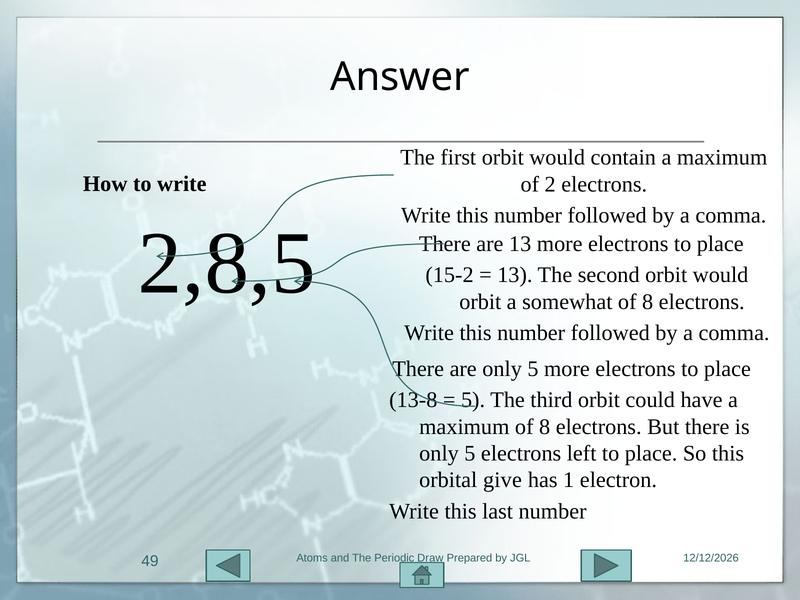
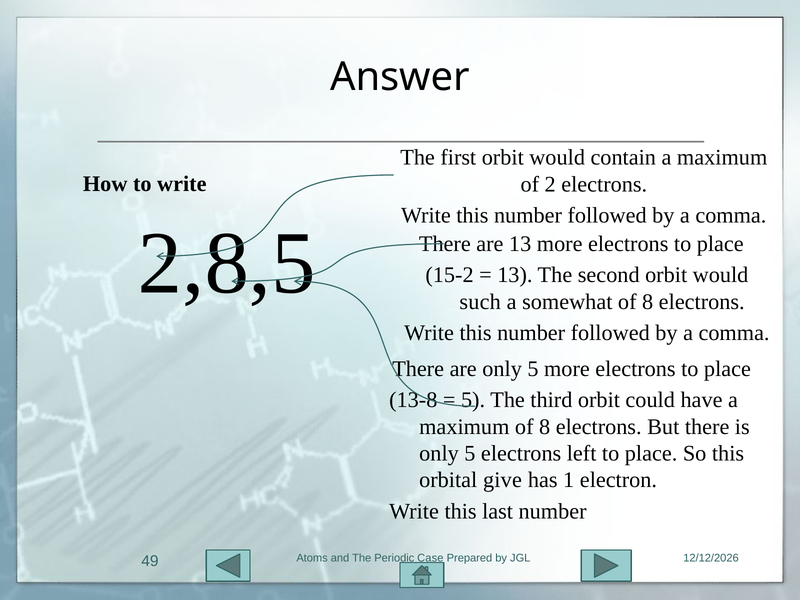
orbit: orbit -> such (480, 302)
Draw: Draw -> Case (430, 558)
